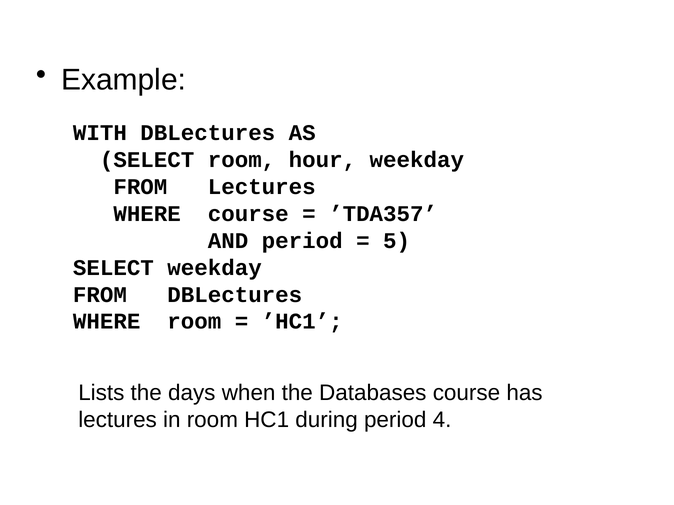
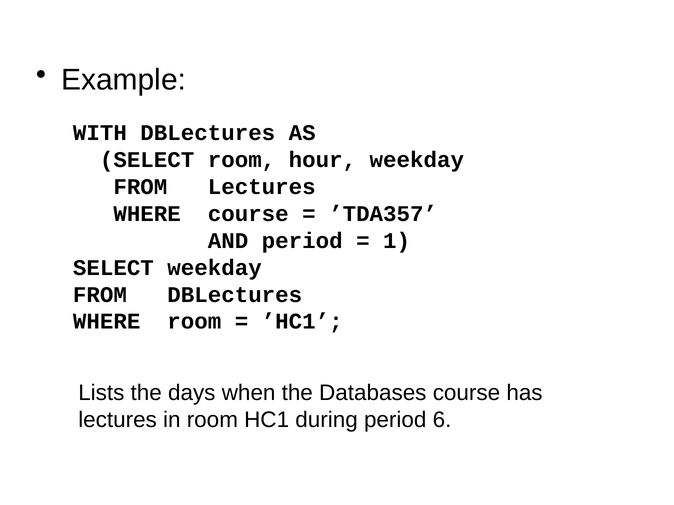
5: 5 -> 1 (397, 241)
4: 4 -> 6 (442, 420)
